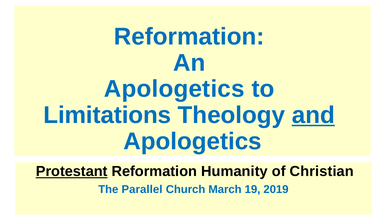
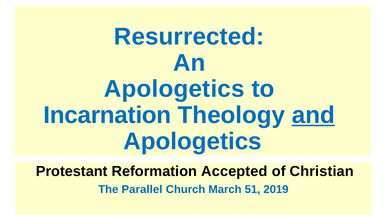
Reformation: Reformation -> Resurrected (189, 37)
Limitations: Limitations -> Incarnation (107, 115)
Protestant underline: present -> none (72, 171)
Humanity: Humanity -> Accepted (234, 171)
19: 19 -> 51 (253, 189)
